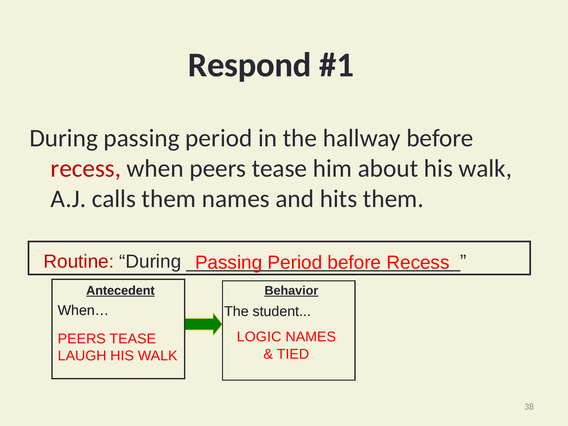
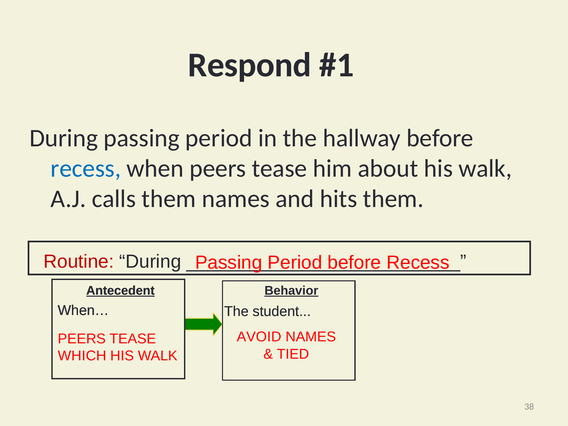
recess colour: red -> blue (86, 168)
LOGIC: LOGIC -> AVOID (259, 337)
LAUGH: LAUGH -> WHICH (82, 356)
